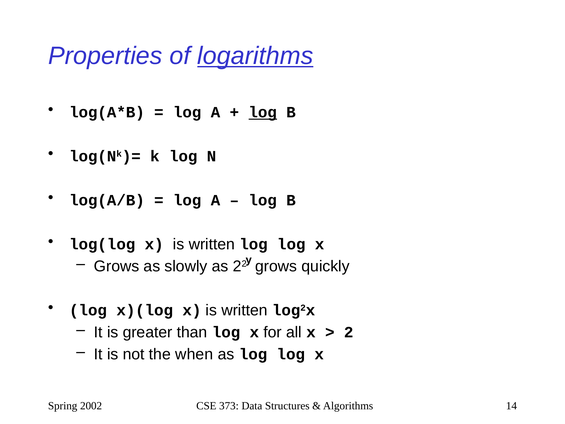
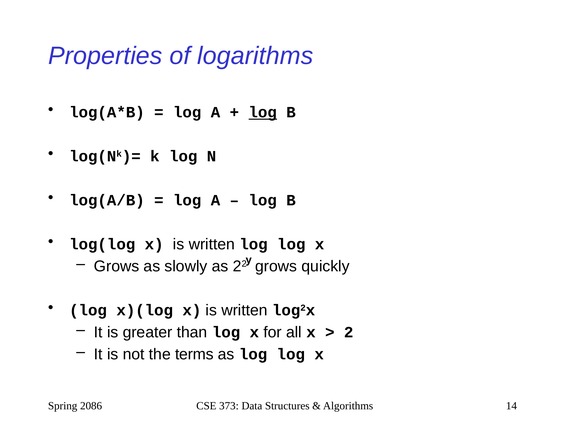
logarithms underline: present -> none (255, 56)
when: when -> terms (194, 354)
2002: 2002 -> 2086 (91, 406)
